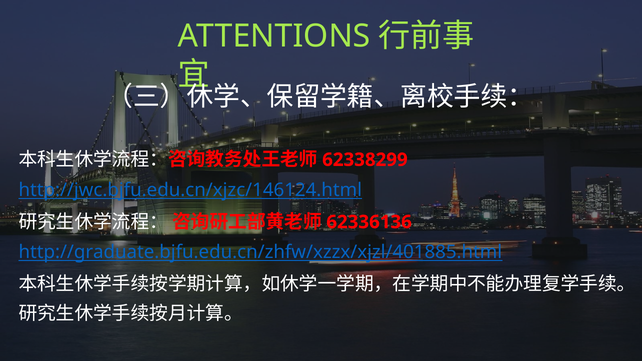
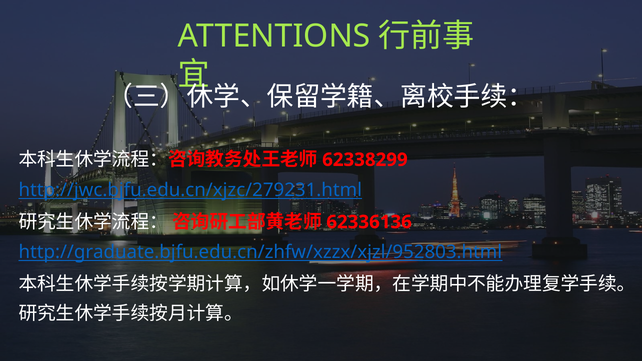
http://jwc.bjfu.edu.cn/xjzc/146124.html: http://jwc.bjfu.edu.cn/xjzc/146124.html -> http://jwc.bjfu.edu.cn/xjzc/279231.html (190, 190)
http://graduate.bjfu.edu.cn/zhfw/xzzx/xjzl/401885.html: http://graduate.bjfu.edu.cn/zhfw/xzzx/xjzl/401885.html -> http://graduate.bjfu.edu.cn/zhfw/xzzx/xjzl/952803.html (260, 252)
